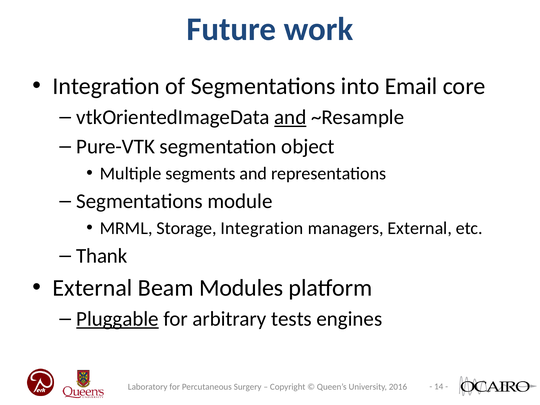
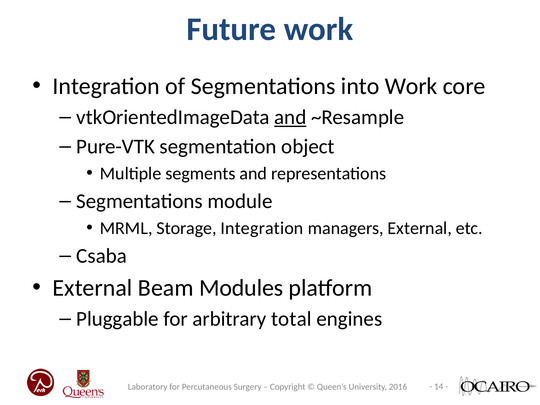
into Email: Email -> Work (411, 86)
Thank: Thank -> Csaba (102, 256)
Pluggable underline: present -> none (117, 319)
tests: tests -> total (291, 319)
